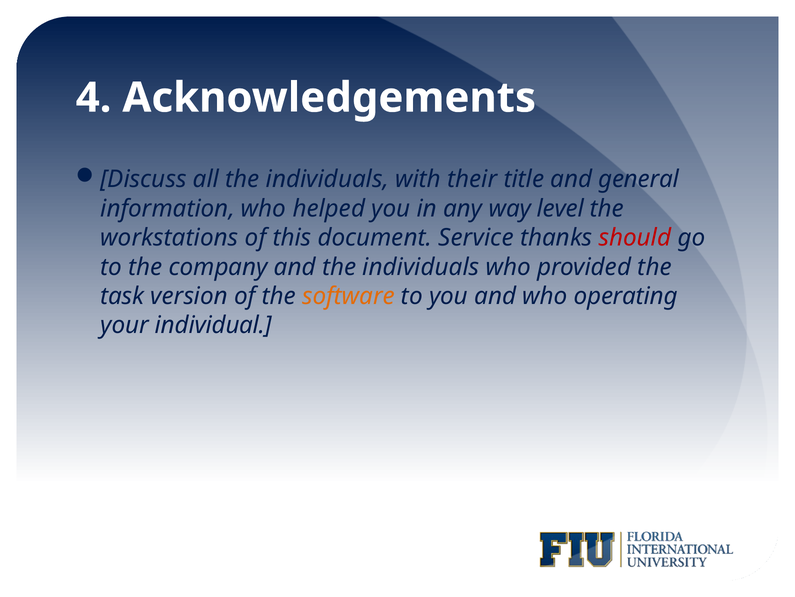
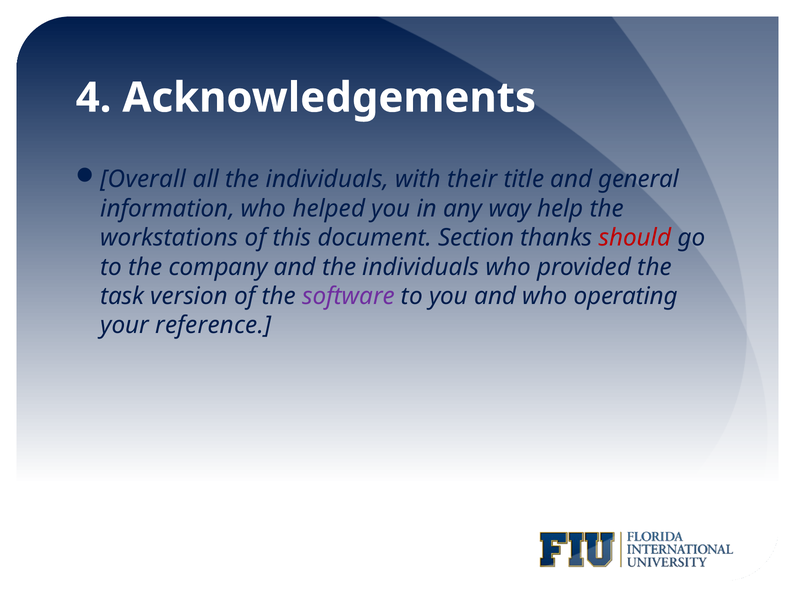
Discuss: Discuss -> Overall (143, 179)
level: level -> help (560, 208)
Service: Service -> Section (476, 238)
software colour: orange -> purple (349, 296)
individual: individual -> reference (213, 325)
